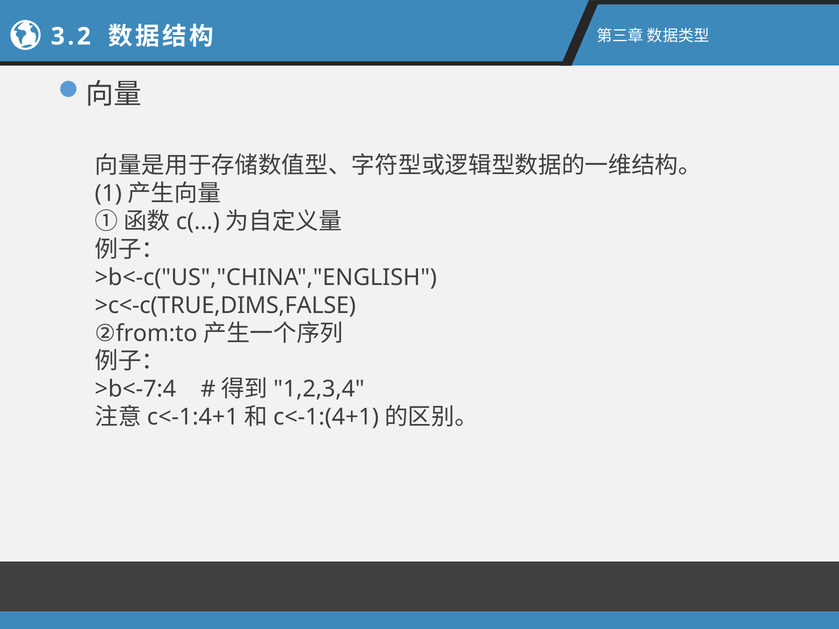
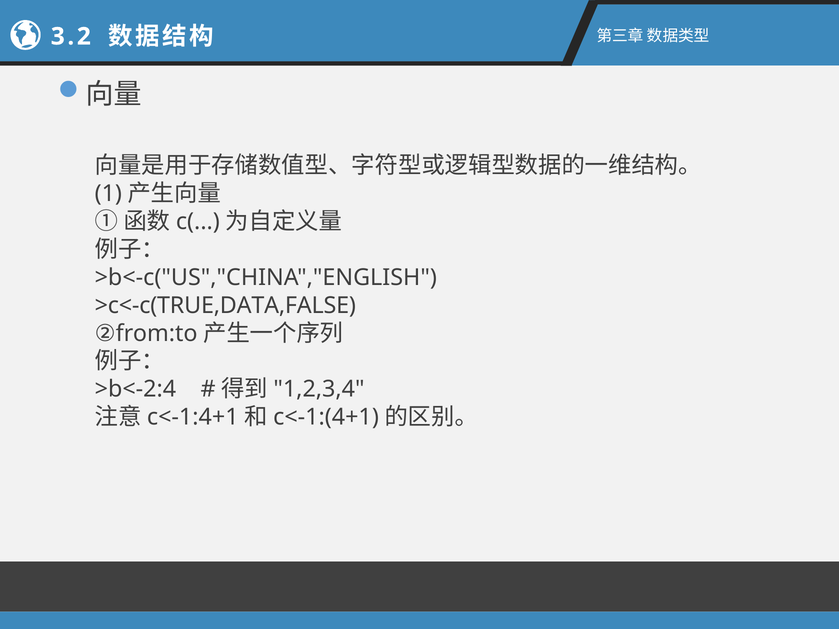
>c<-c(TRUE,DIMS,FALSE: >c<-c(TRUE,DIMS,FALSE -> >c<-c(TRUE,DATA,FALSE (225, 305)
>b<-7:4: >b<-7:4 -> >b<-2:4 (135, 389)
